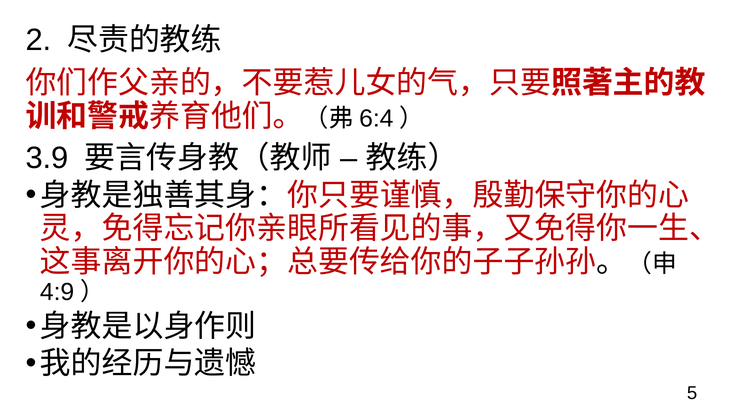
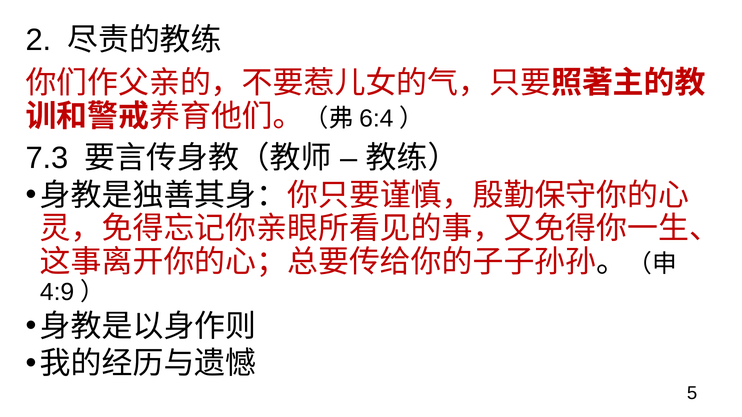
3.9: 3.9 -> 7.3 (47, 158)
